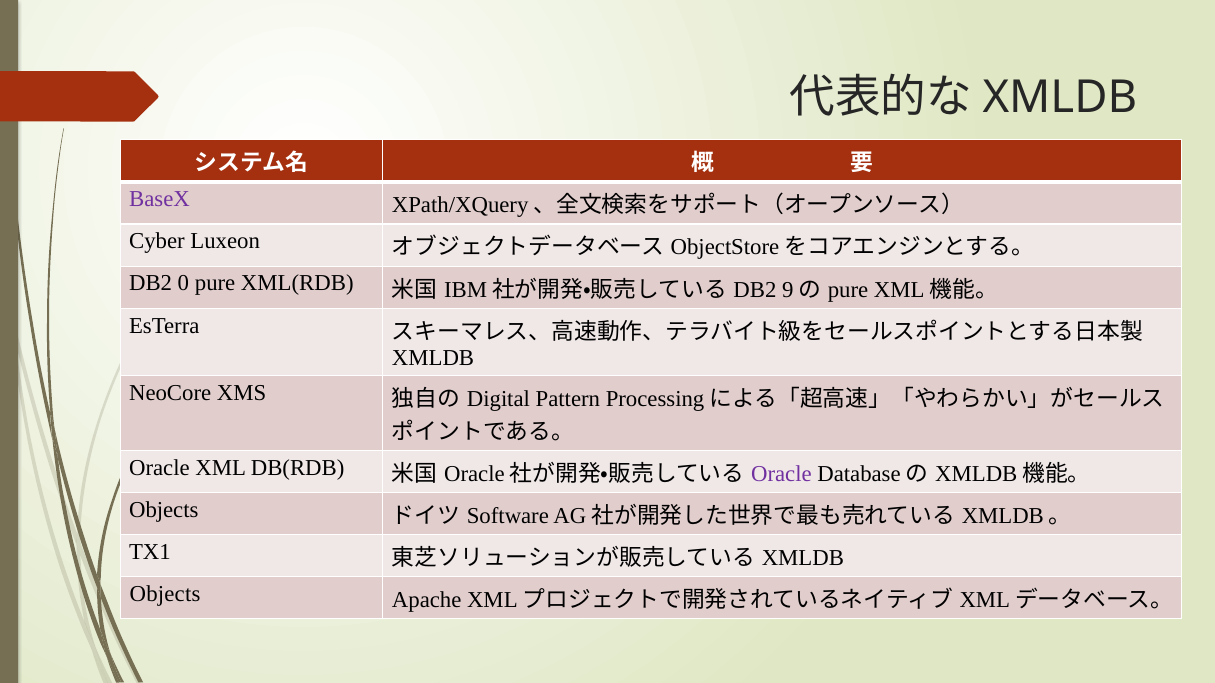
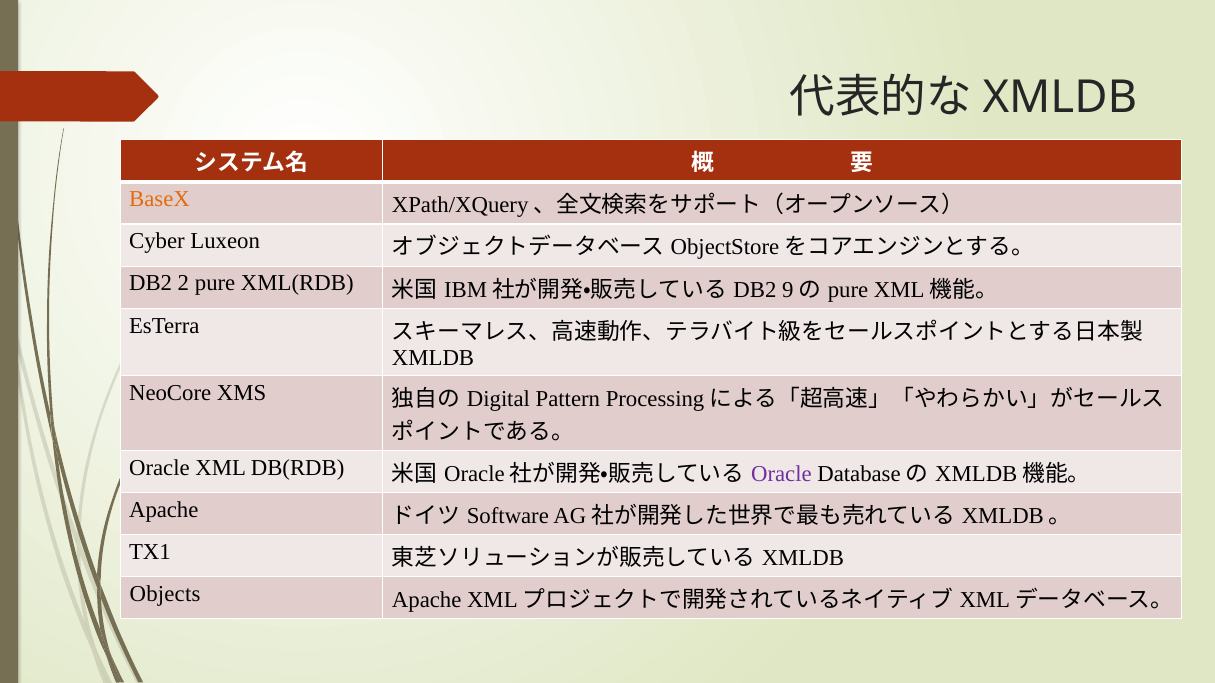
BaseX colour: purple -> orange (159, 199)
0: 0 -> 2 (183, 284)
Objects: Objects -> Apache (164, 510)
